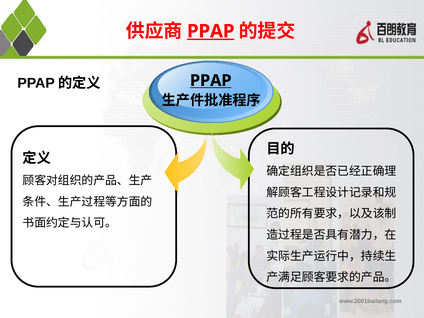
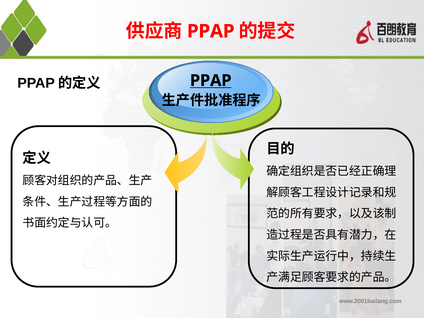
PPAP underline: present -> none (211, 31)
